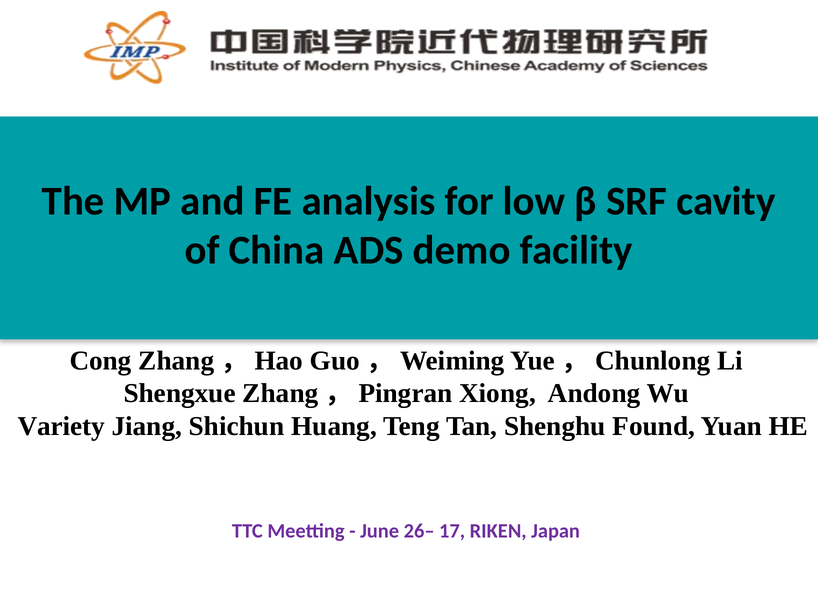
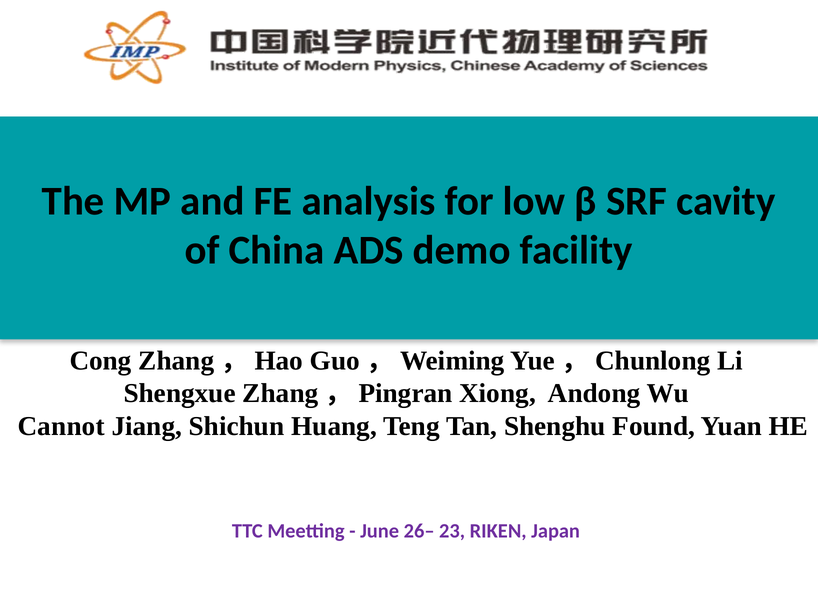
Variety: Variety -> Cannot (61, 427)
17: 17 -> 23 (452, 532)
